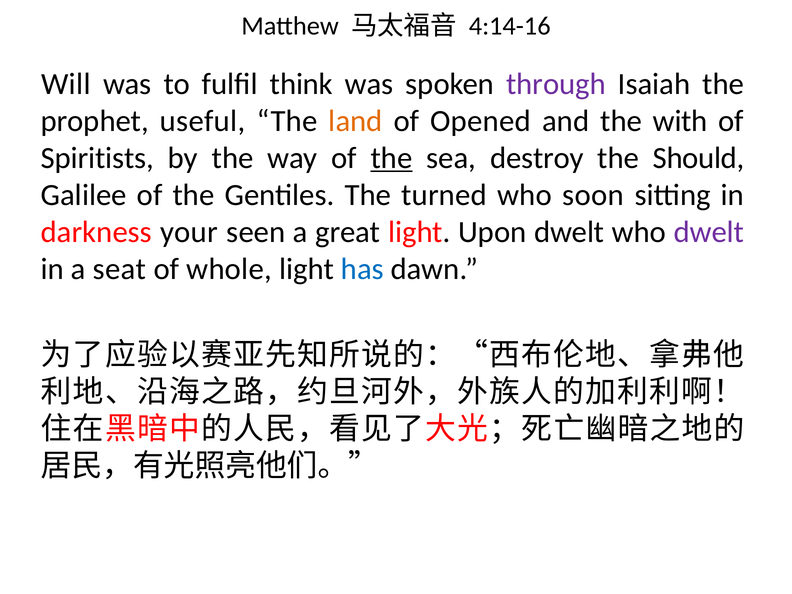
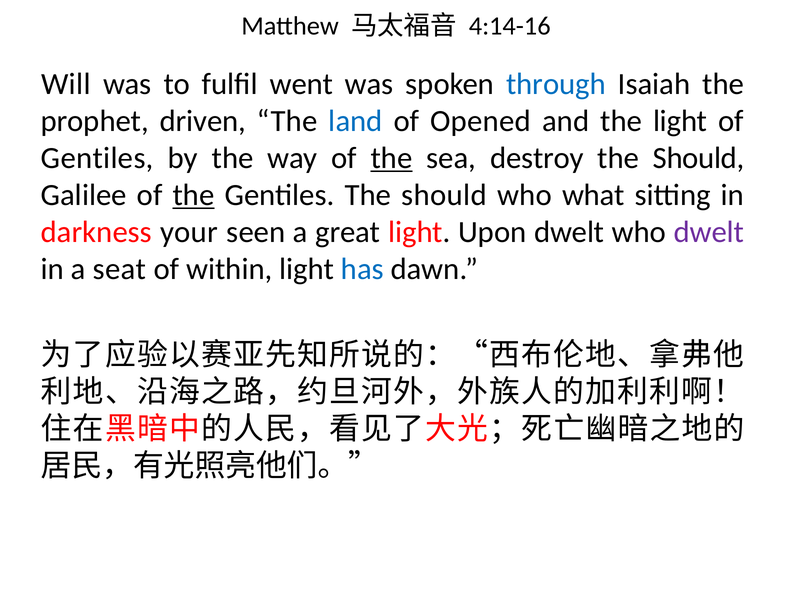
think: think -> went (301, 84)
through colour: purple -> blue (556, 84)
useful: useful -> driven (203, 121)
land colour: orange -> blue (356, 121)
the with: with -> light (680, 121)
Spiritists: Spiritists -> Gentiles (97, 158)
the underline: none -> present (194, 195)
Gentiles The turned: turned -> should (444, 195)
soon: soon -> what (593, 195)
whole: whole -> within (229, 269)
